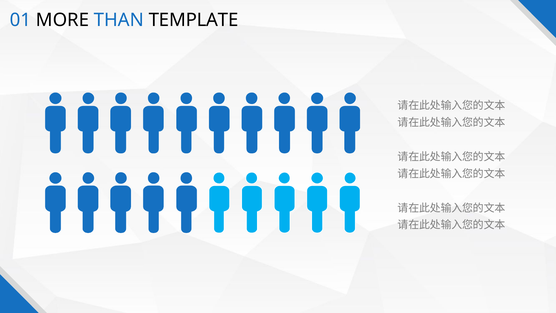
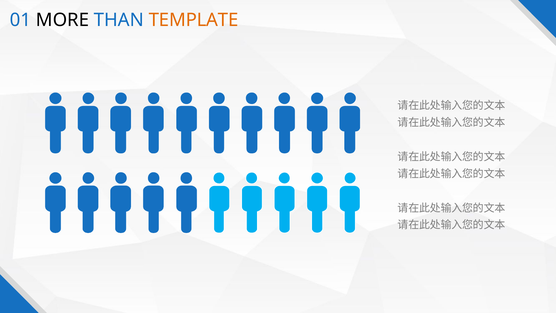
TEMPLATE colour: black -> orange (194, 20)
